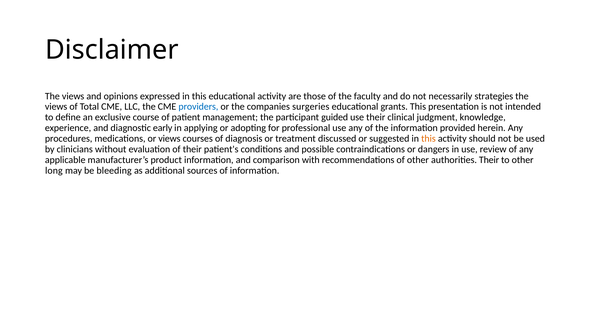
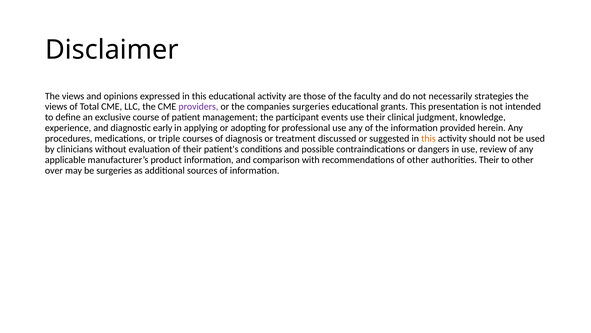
providers colour: blue -> purple (198, 107)
guided: guided -> events (335, 117)
or views: views -> triple (169, 138)
long: long -> over (54, 170)
be bleeding: bleeding -> surgeries (114, 170)
